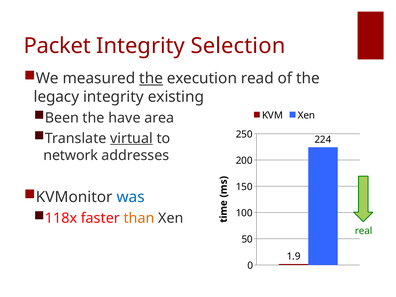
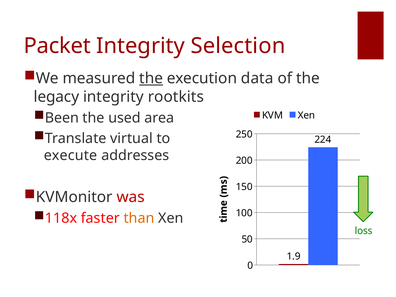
read: read -> data (257, 78)
existing: existing -> rootkits (176, 97)
have: have -> used (125, 118)
virtual underline: present -> none (131, 138)
network: network -> execute (71, 155)
was colour: blue -> red (131, 197)
real: real -> loss (364, 231)
